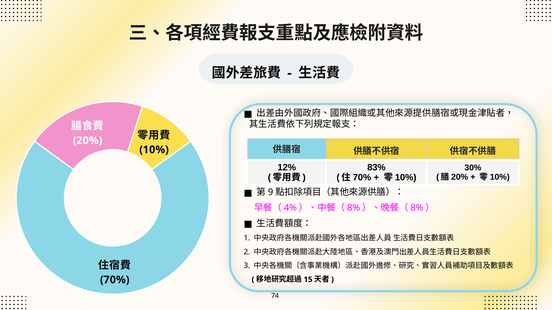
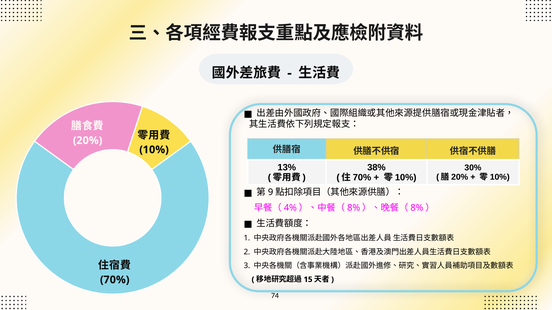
12%: 12% -> 13% (287, 168)
83%: 83% -> 38% (376, 168)
